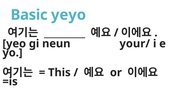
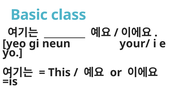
yeyo: yeyo -> class (69, 15)
